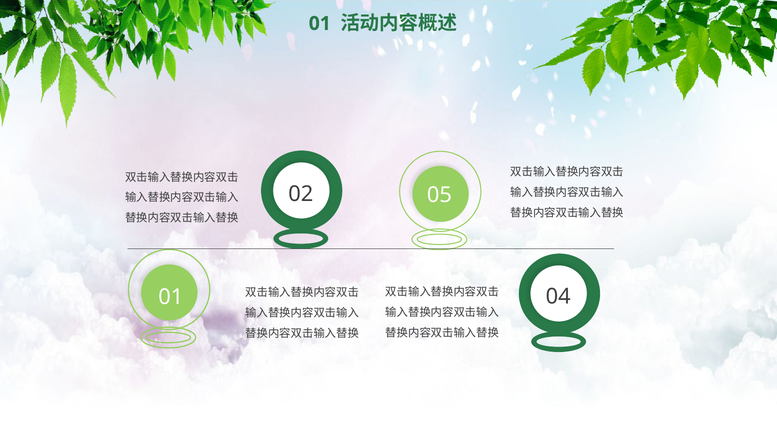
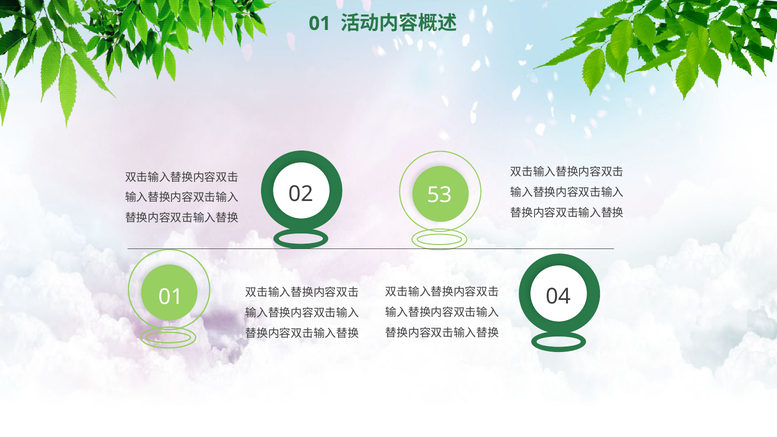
05: 05 -> 53 (439, 195)
